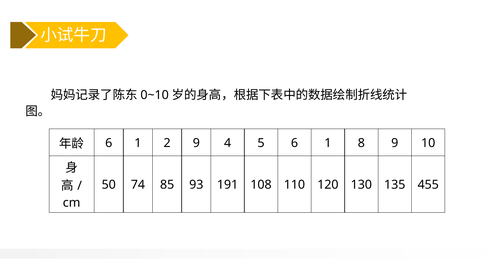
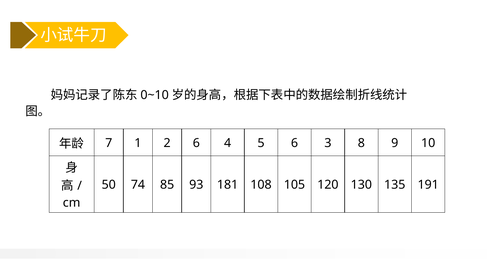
6: 6 -> 7 (109, 143)
2 9: 9 -> 6 (196, 143)
5 6 1: 1 -> 3 (328, 143)
191: 191 -> 181 (228, 185)
110: 110 -> 105 (294, 185)
455: 455 -> 191 (428, 185)
